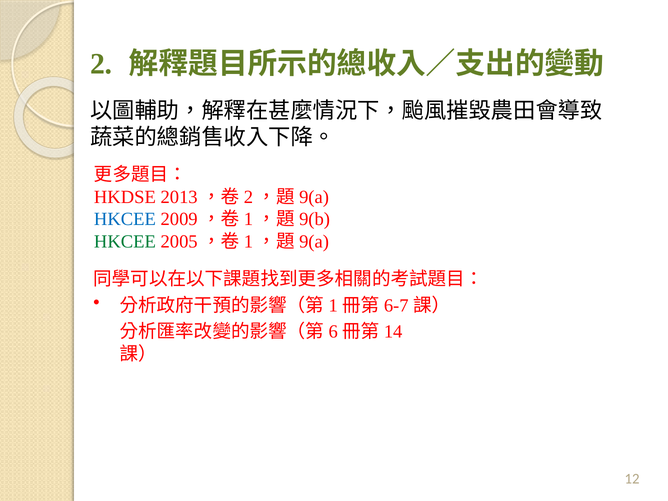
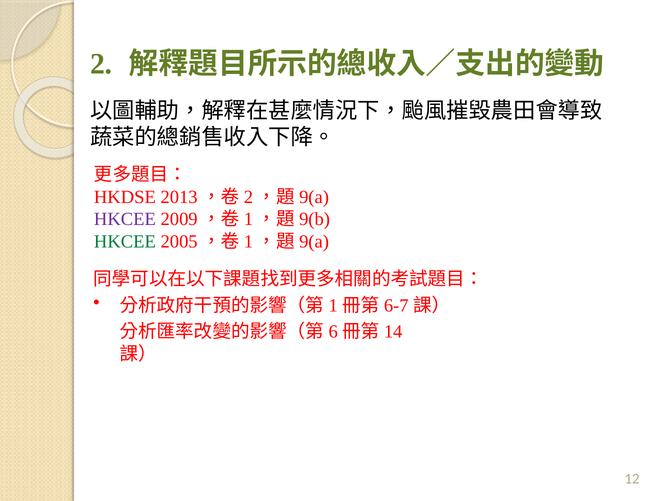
HKCEE colour: blue -> purple (125, 219)
